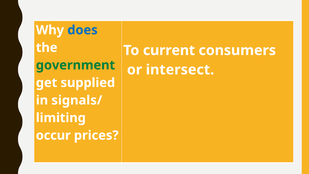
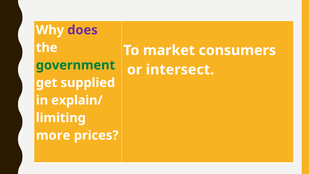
does colour: blue -> purple (82, 30)
current: current -> market (169, 50)
signals/: signals/ -> explain/ (77, 100)
occur: occur -> more (53, 135)
